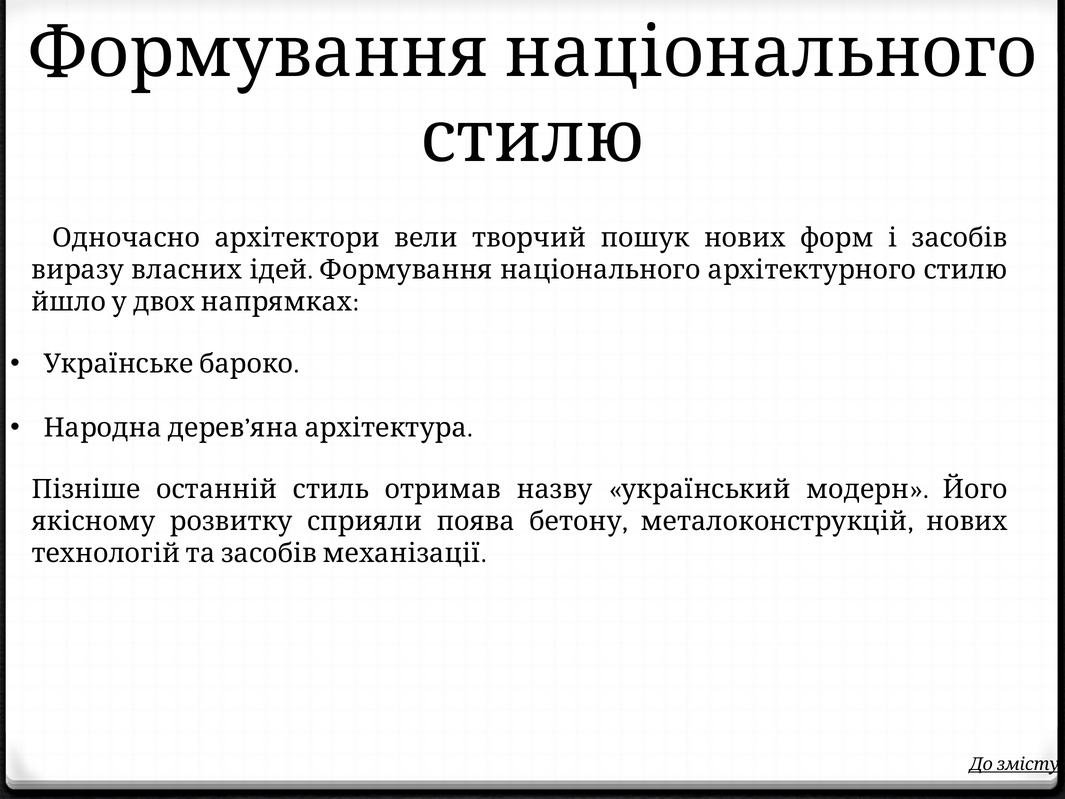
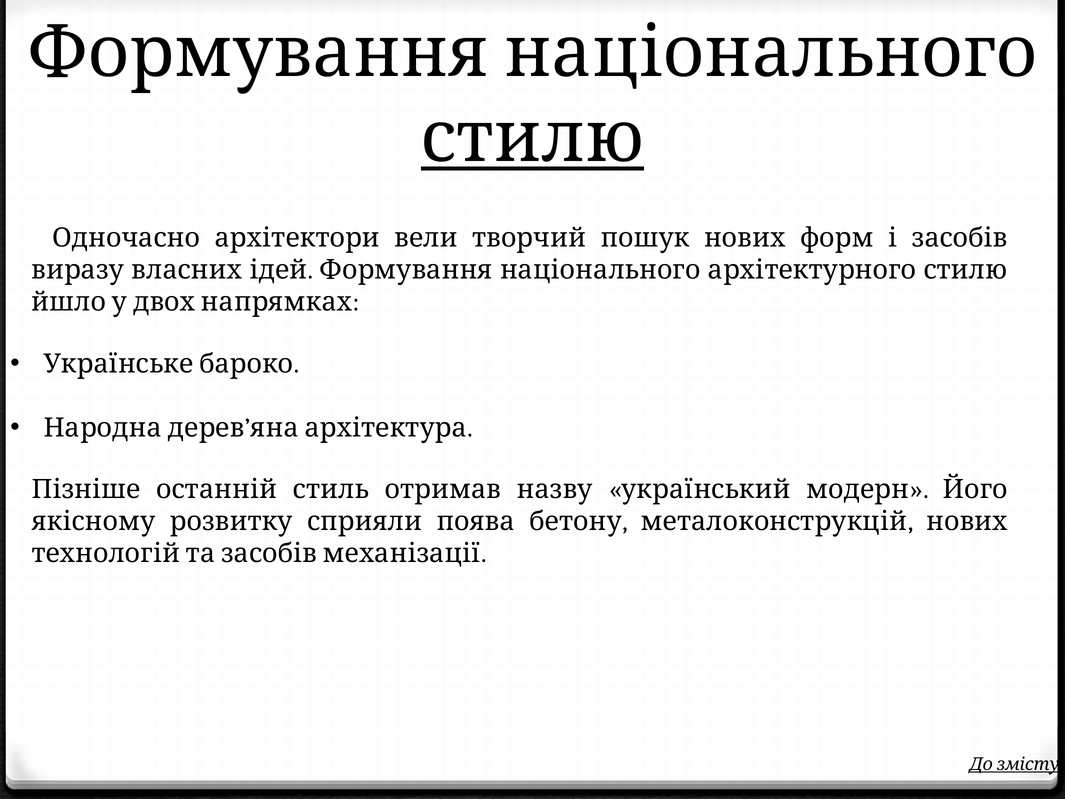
стилю underline: none -> present (532, 138)
